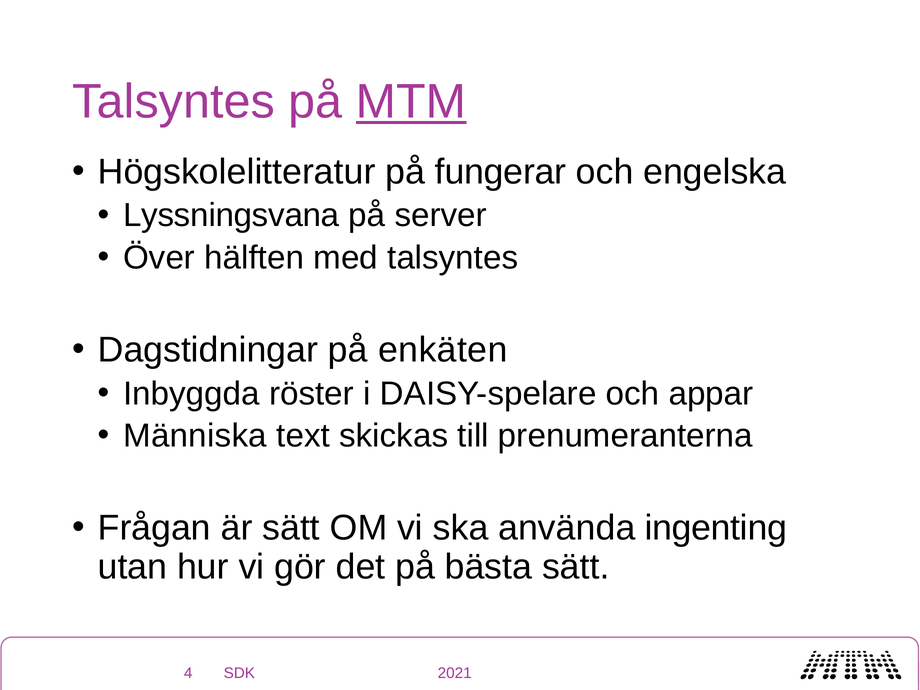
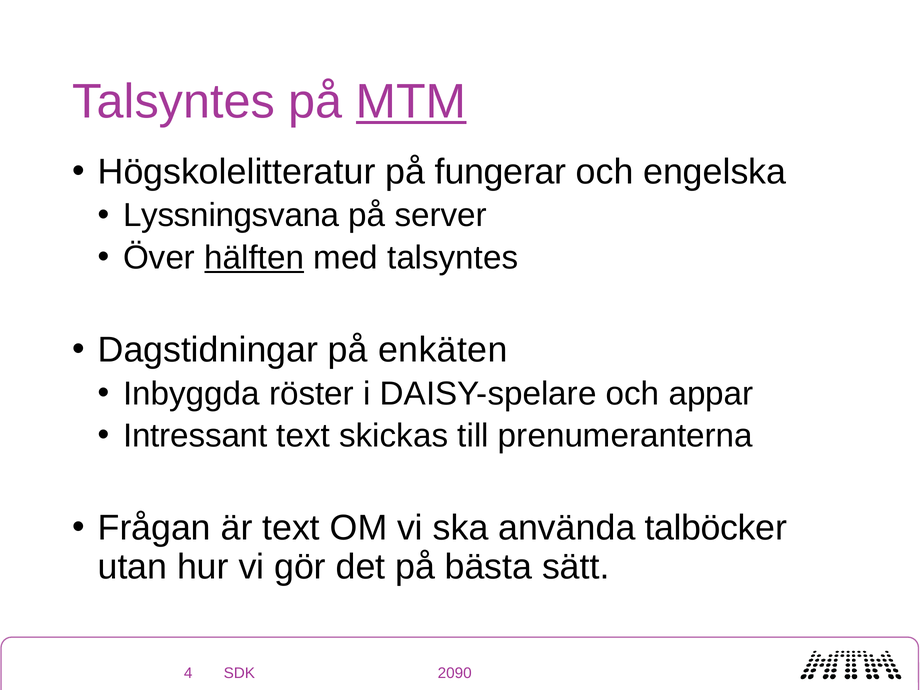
hälften underline: none -> present (254, 258)
Människa: Människa -> Intressant (195, 436)
är sätt: sätt -> text (291, 528)
ingenting: ingenting -> talböcker (716, 528)
2021: 2021 -> 2090 (455, 673)
